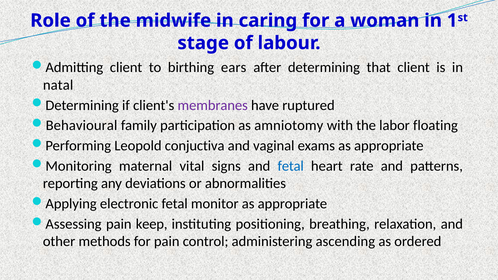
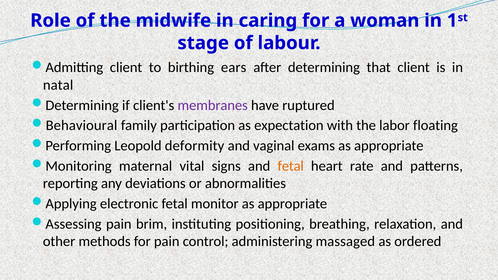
amniotomy: amniotomy -> expectation (289, 126)
conjuctiva: conjuctiva -> deformity (195, 146)
fetal colour: blue -> orange (291, 166)
keep: keep -> brim (152, 224)
ascending: ascending -> massaged (345, 242)
